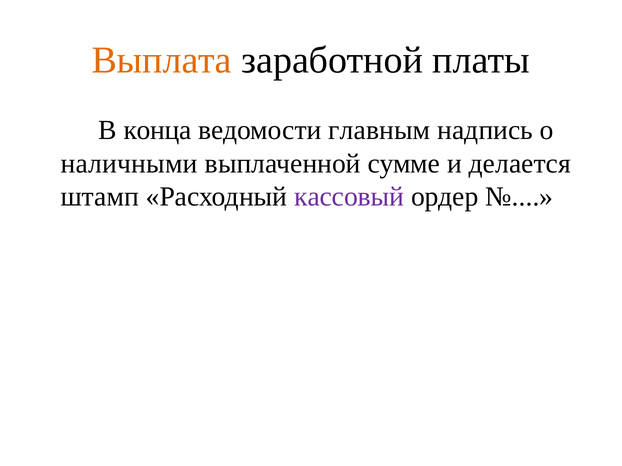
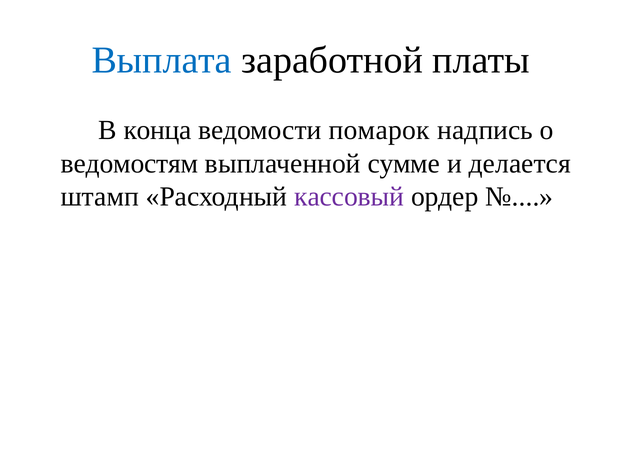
Выплата colour: orange -> blue (162, 60)
главным: главным -> помарок (379, 130)
наличными: наличными -> ведомостям (129, 164)
